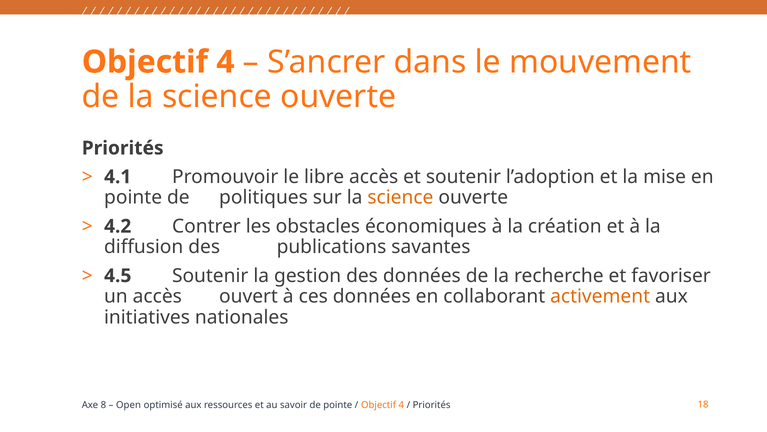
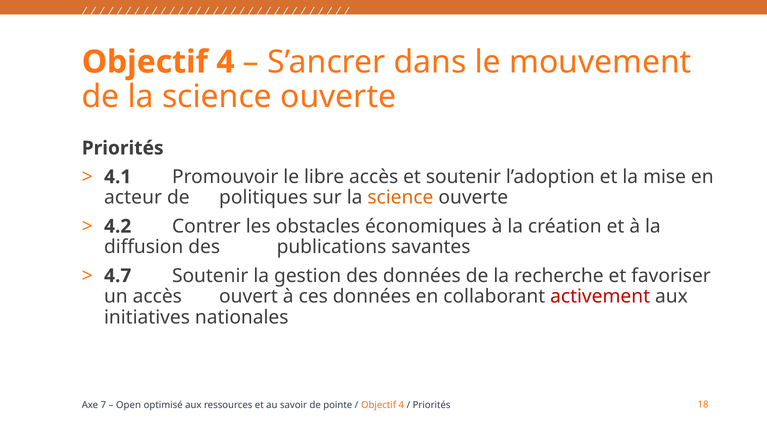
pointe: pointe -> acteur (133, 197)
4.5: 4.5 -> 4.7 (118, 275)
activement colour: orange -> red (600, 296)
8: 8 -> 7 (103, 404)
